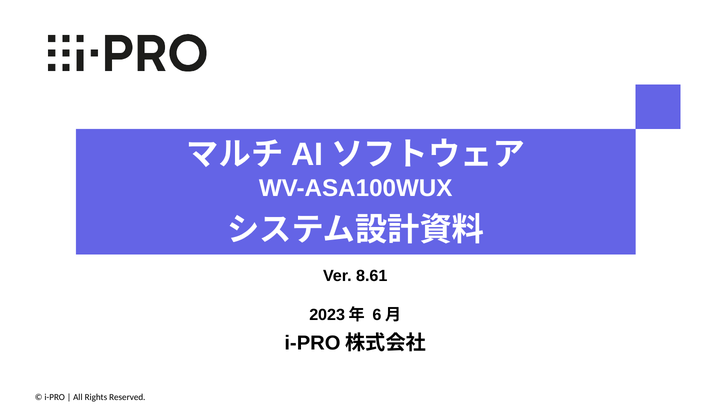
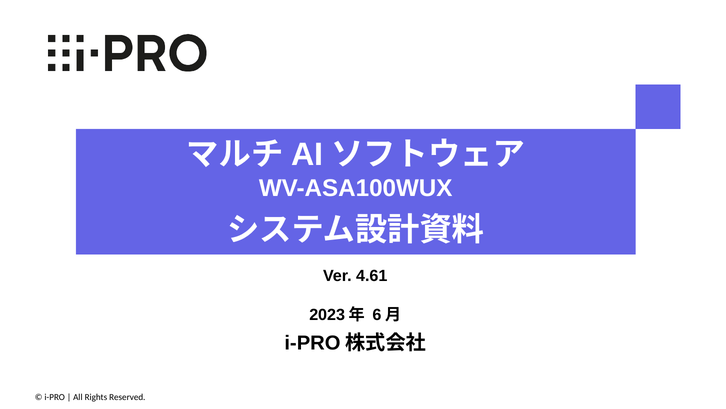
8.61: 8.61 -> 4.61 (372, 276)
